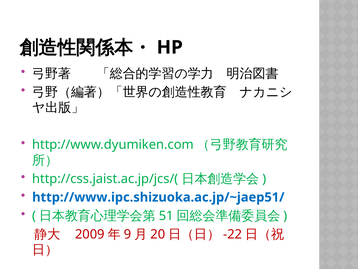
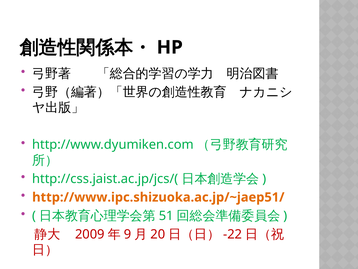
http://www.ipc.shizuoka.ac.jp/~jaep51/ colour: blue -> orange (158, 197)
